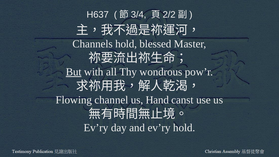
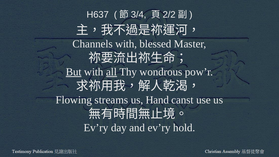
Channels hold: hold -> with (126, 44)
all underline: none -> present (112, 72)
channel: channel -> streams (111, 100)
